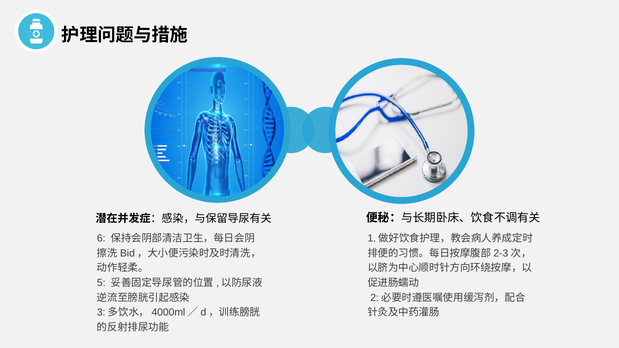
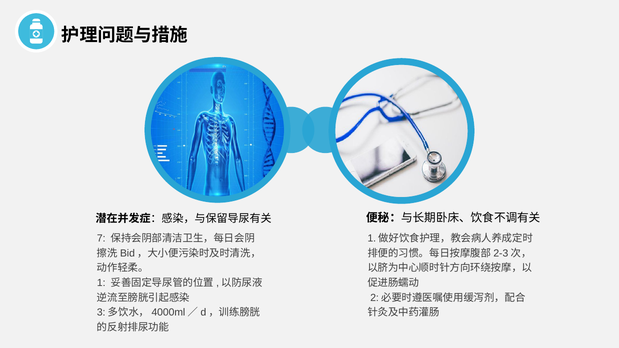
6: 6 -> 7 (101, 239)
5: 5 -> 1 (101, 283)
